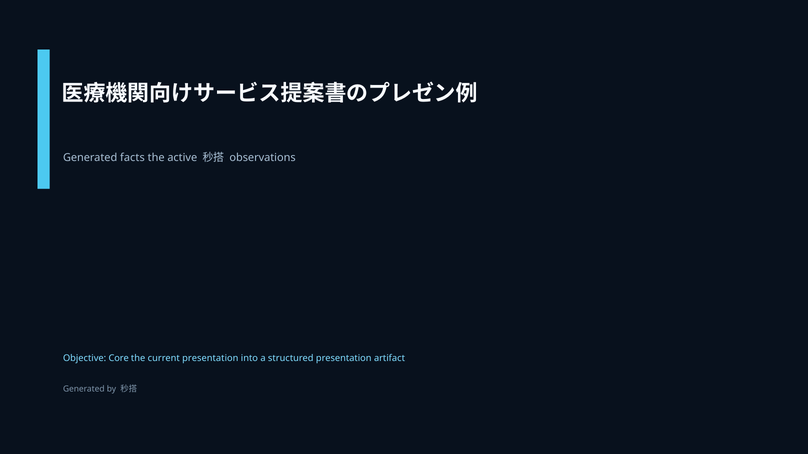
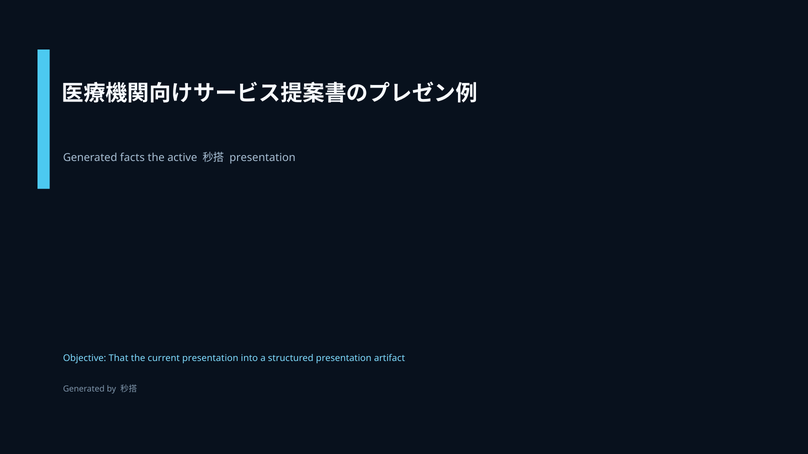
observations: observations -> presentation (263, 158)
Core: Core -> That (119, 359)
